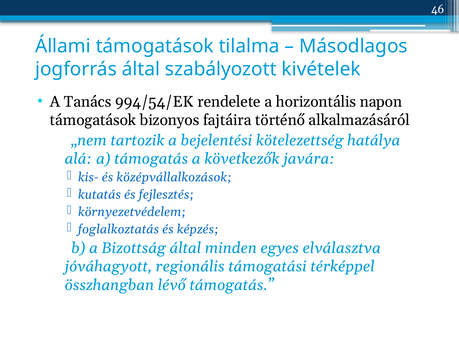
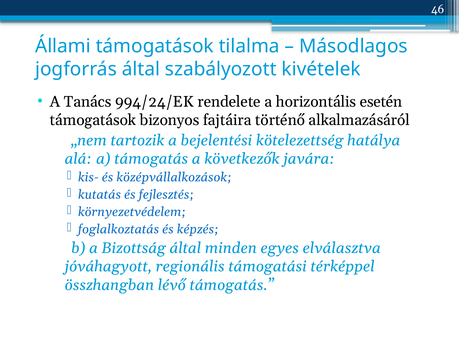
994/54/EK: 994/54/EK -> 994/24/EK (154, 101)
napon: napon -> esetén (381, 101)
